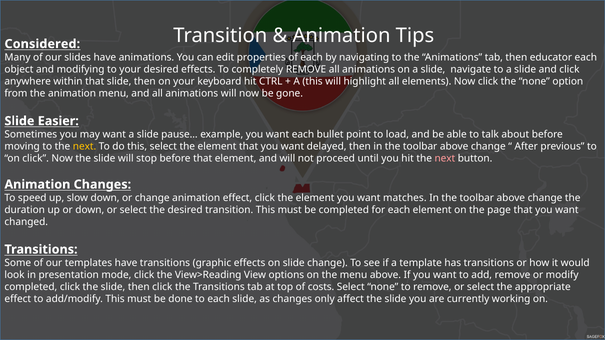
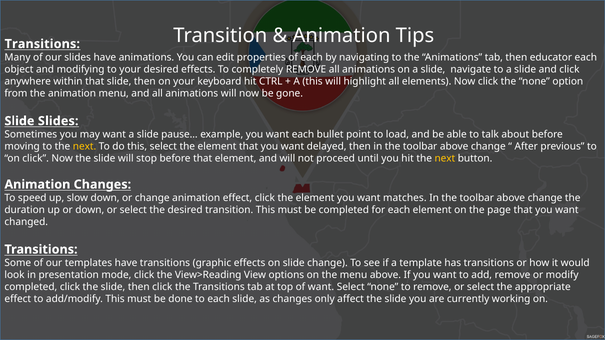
Considered: Considered -> Transitions (42, 44)
Slide Easier: Easier -> Slides (58, 121)
next colour: pink -> yellow (445, 159)
of costs: costs -> want (321, 287)
